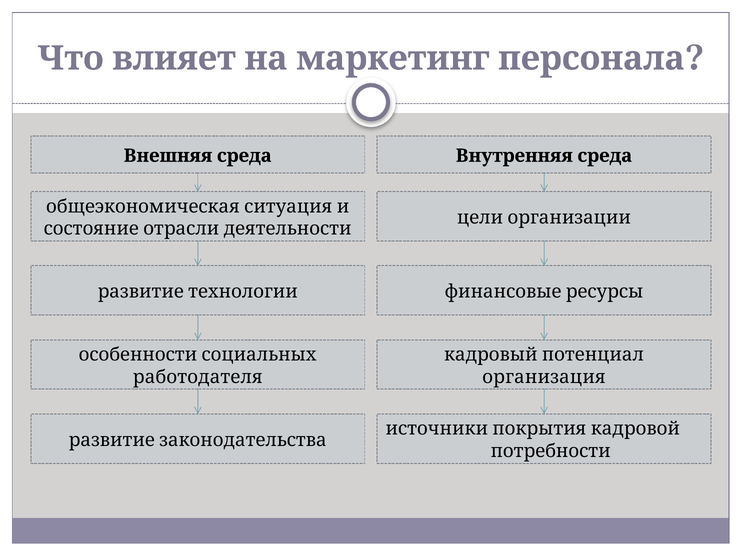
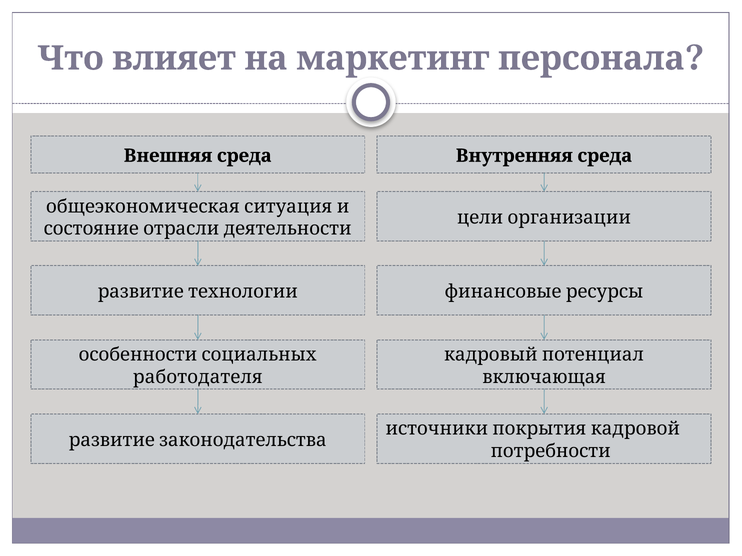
организация: организация -> включающая (544, 377)
